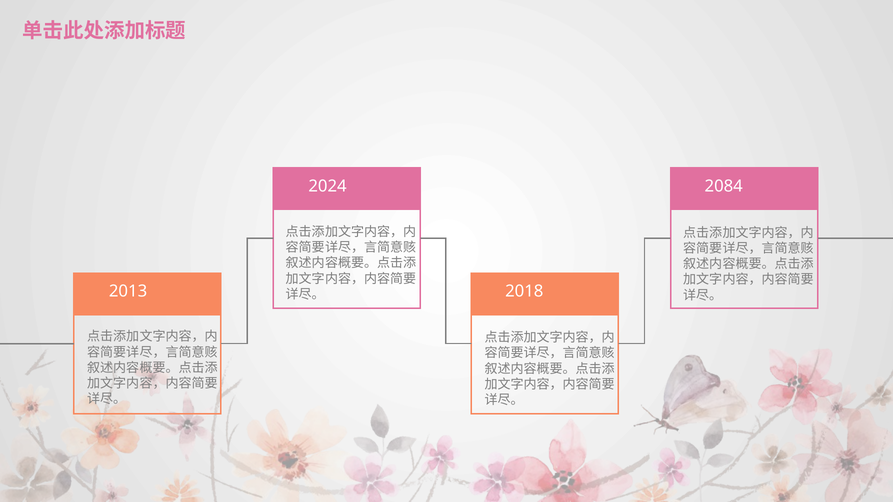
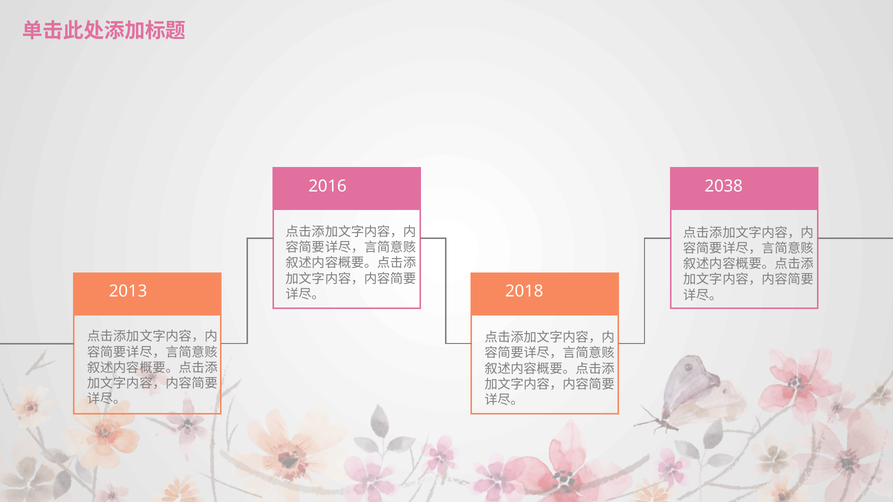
2024: 2024 -> 2016 (328, 186)
2084: 2084 -> 2038 (724, 186)
